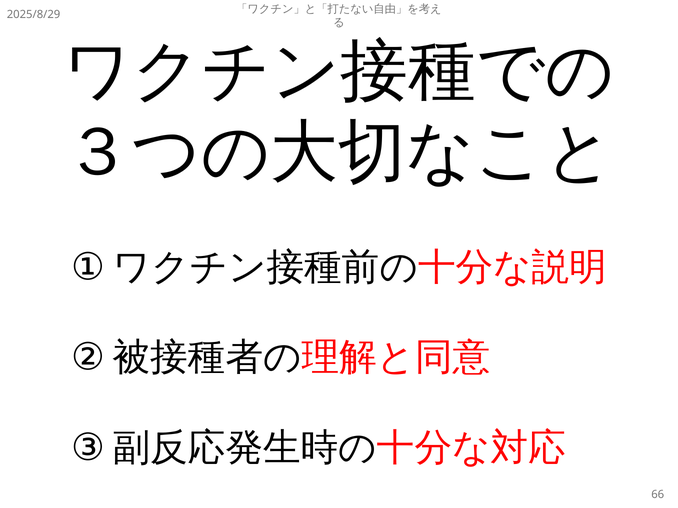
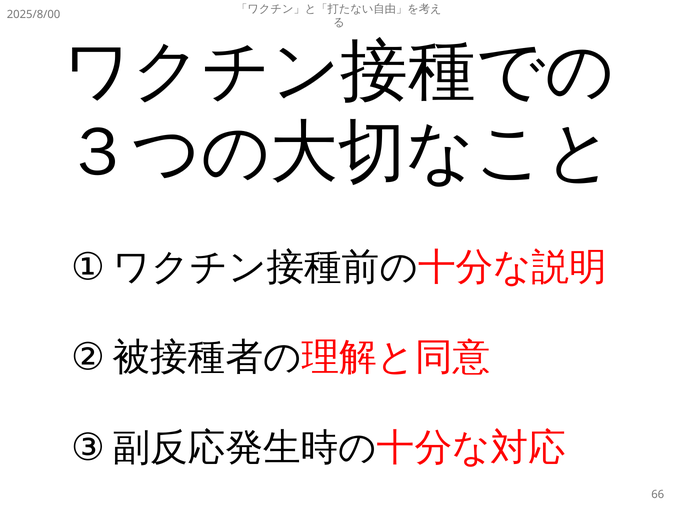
2025/8/29: 2025/8/29 -> 2025/8/00 (34, 14)
